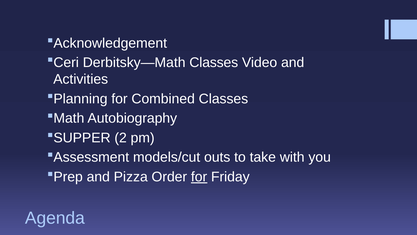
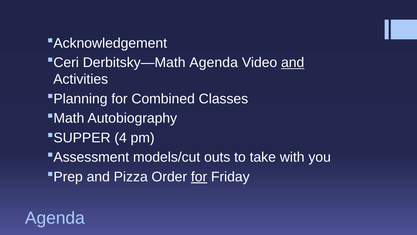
Derbitsky—Math Classes: Classes -> Agenda (214, 63)
and underline: none -> present (293, 63)
2: 2 -> 4 (121, 138)
